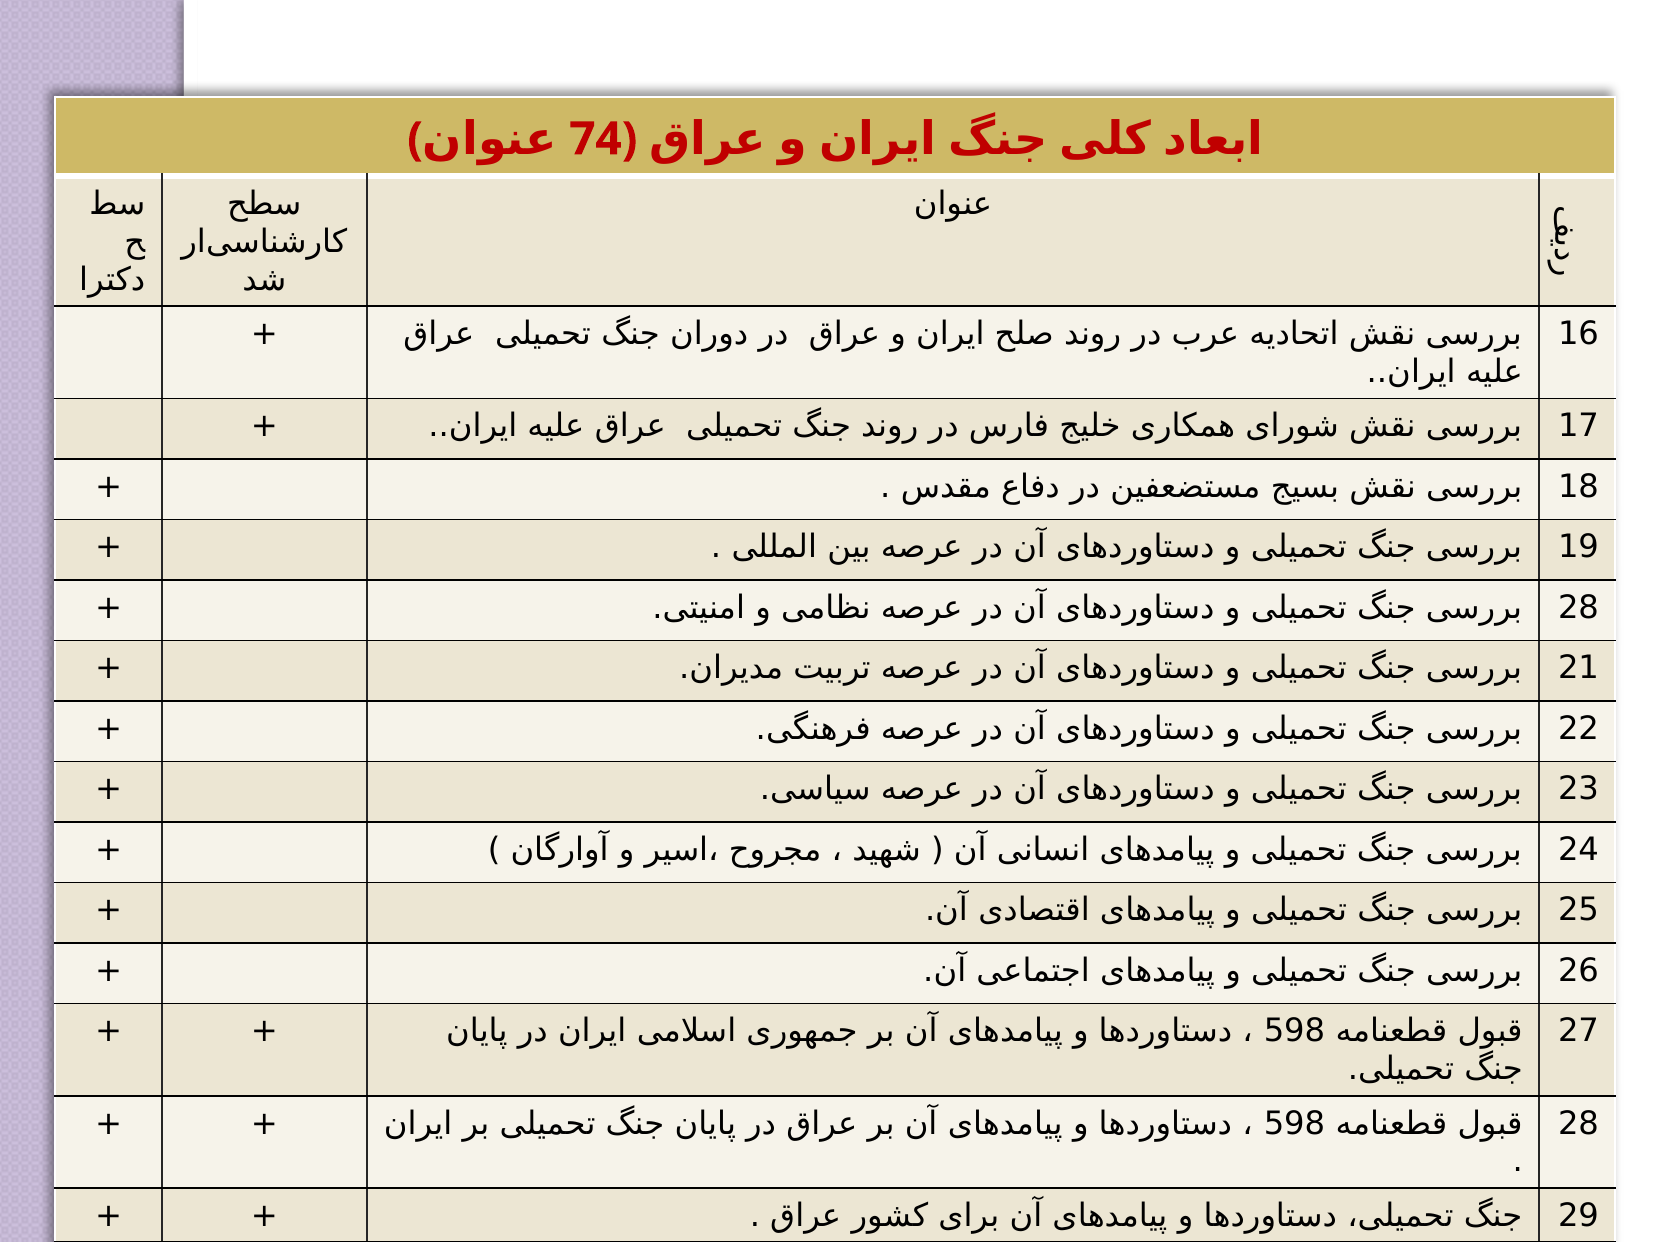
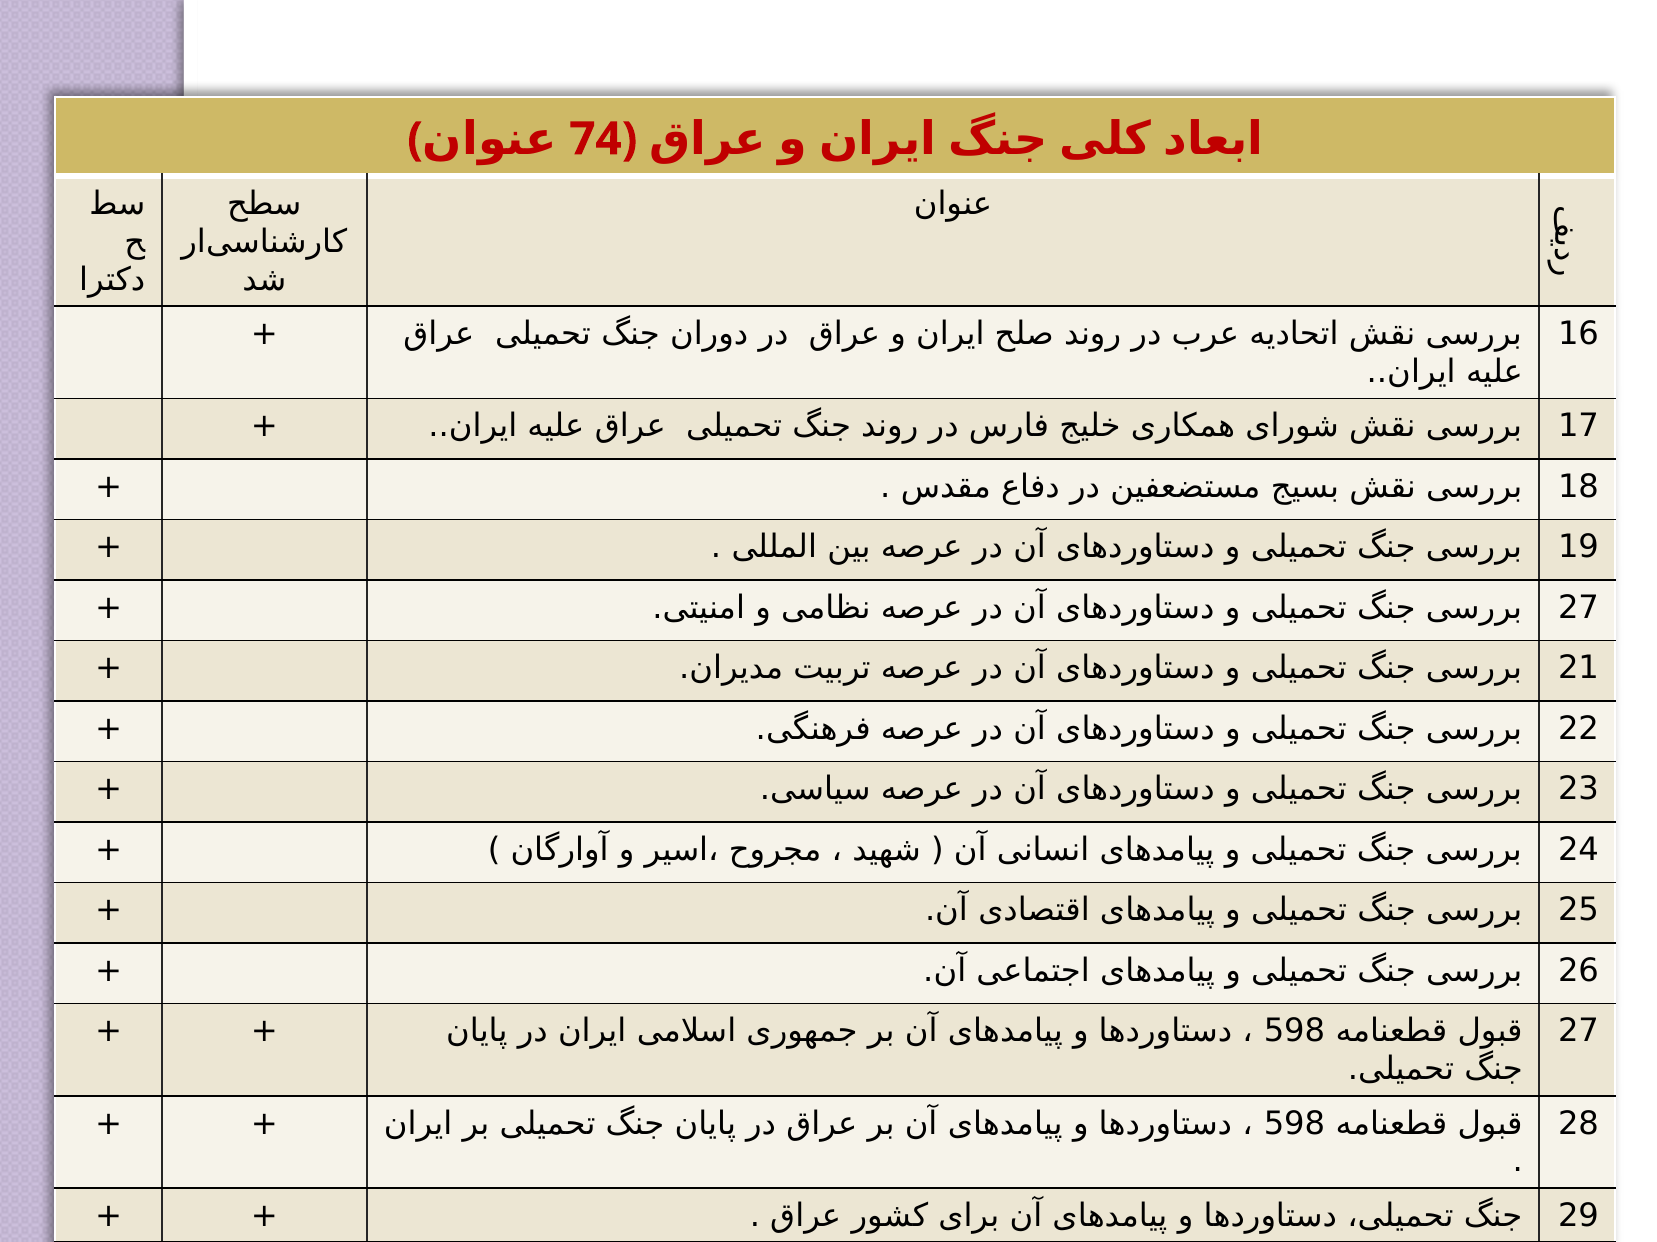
28: 28 -> 27 (1579, 608)
